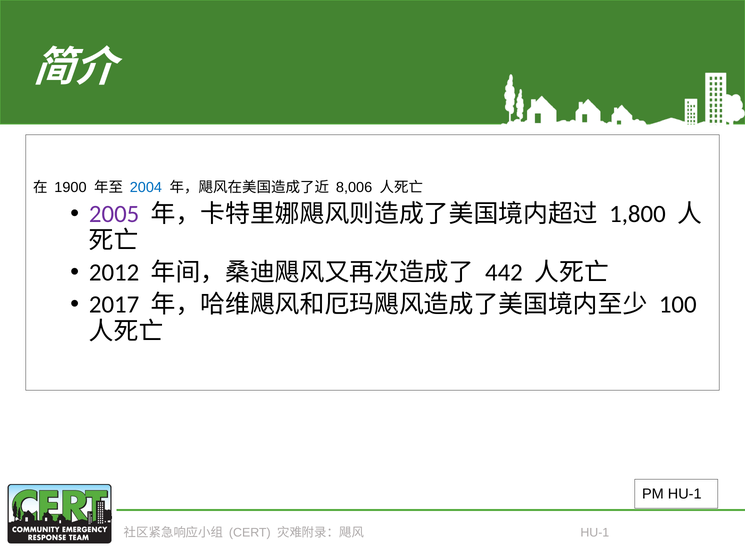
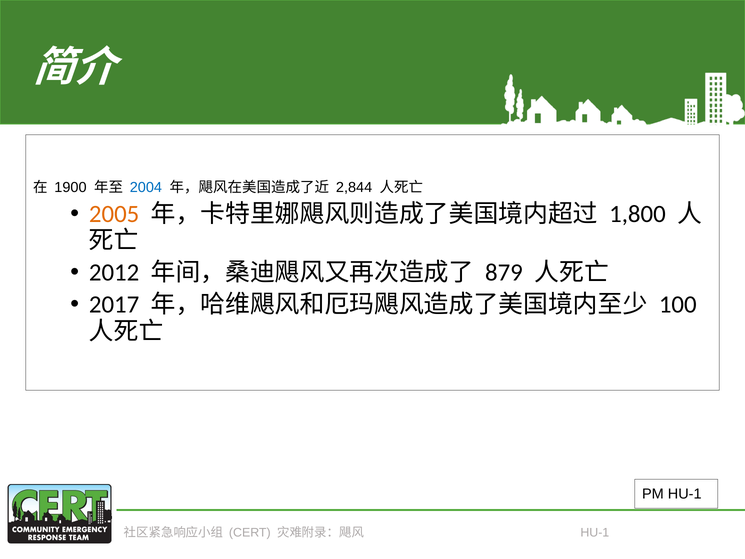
8,006: 8,006 -> 2,844 (354, 187)
2005 colour: purple -> orange (114, 214)
442: 442 -> 879 (504, 273)
